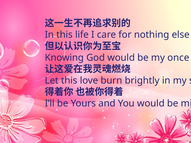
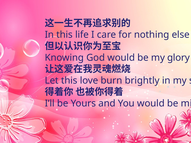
once: once -> glory (178, 58)
